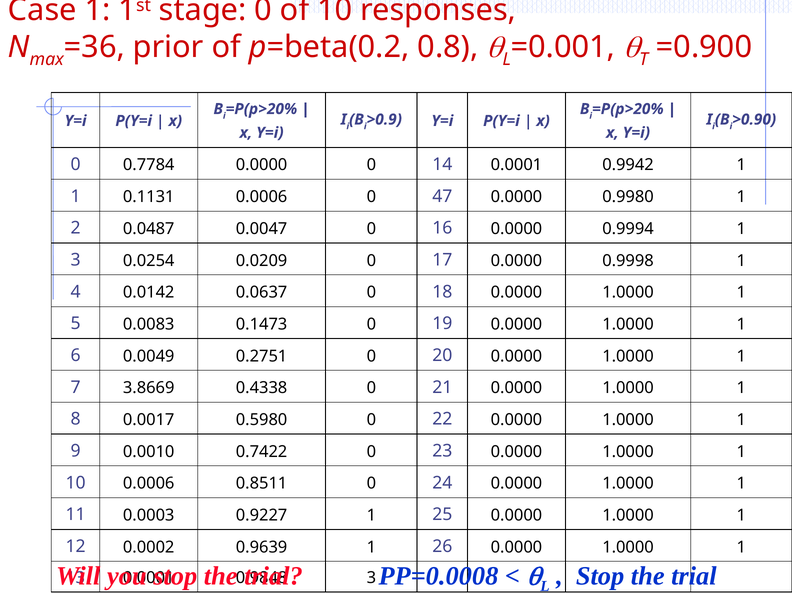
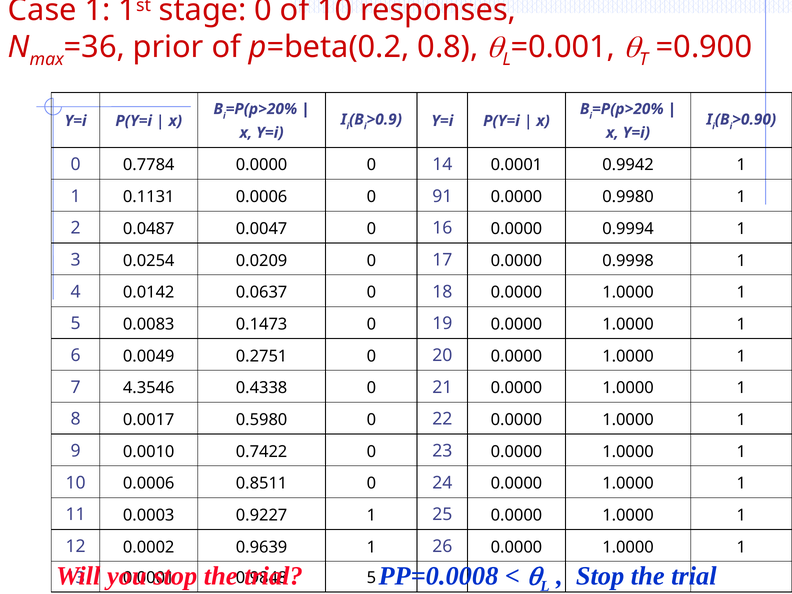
47: 47 -> 91 (442, 196)
3.8669: 3.8669 -> 4.3546 (149, 388)
3: 3 -> 5 (371, 578)
